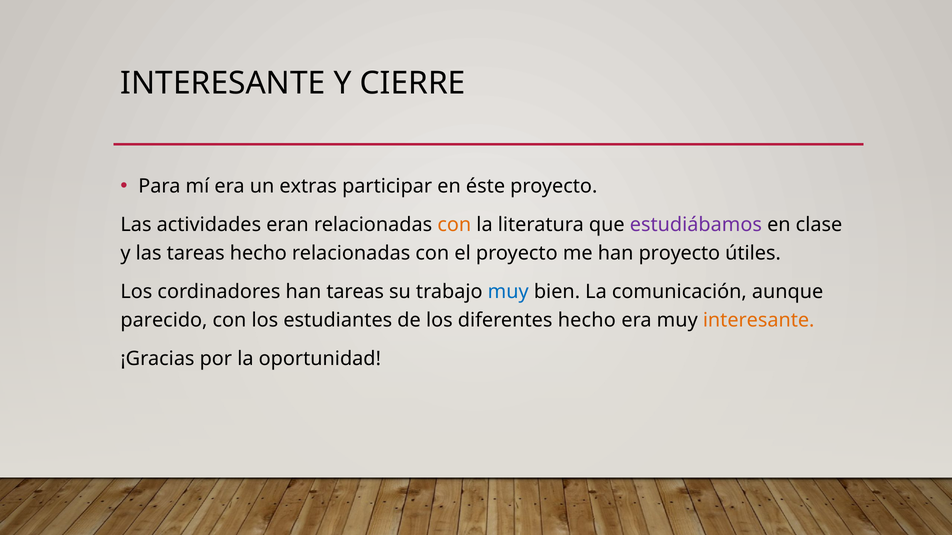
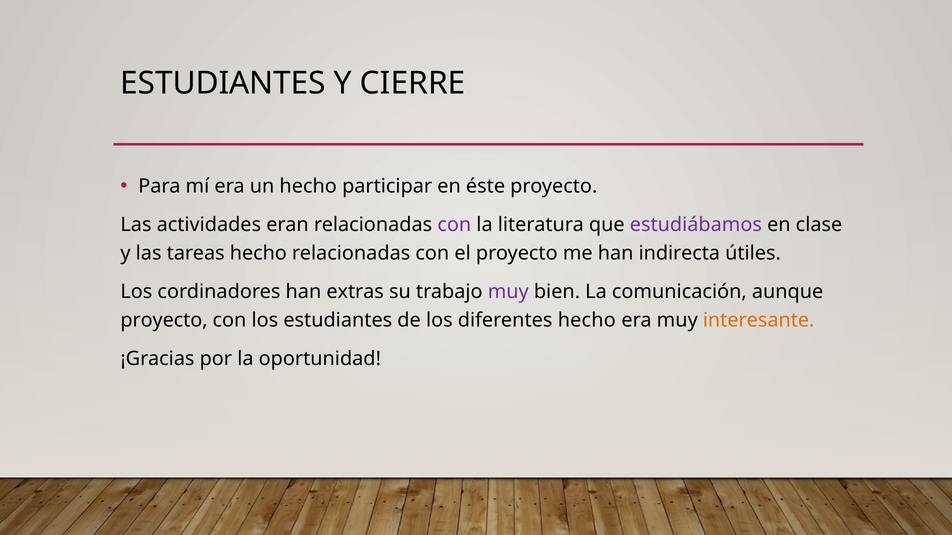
INTERESANTE: INTERESANTE -> ESTUDIANTES (223, 83)
un extras: extras -> hecho (308, 186)
con colour: orange -> purple (454, 225)
han proyecto: proyecto -> indirecta (679, 253)
han tareas: tareas -> extras (355, 292)
muy colour: blue -> purple (508, 292)
parecido: parecido -> proyecto (164, 321)
